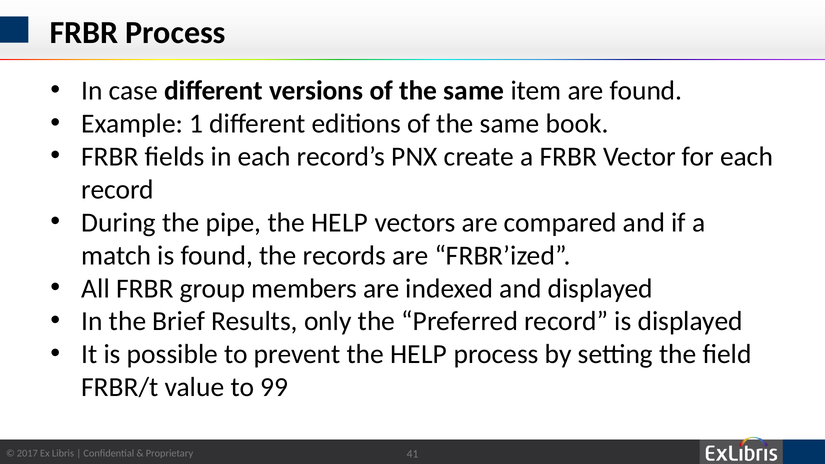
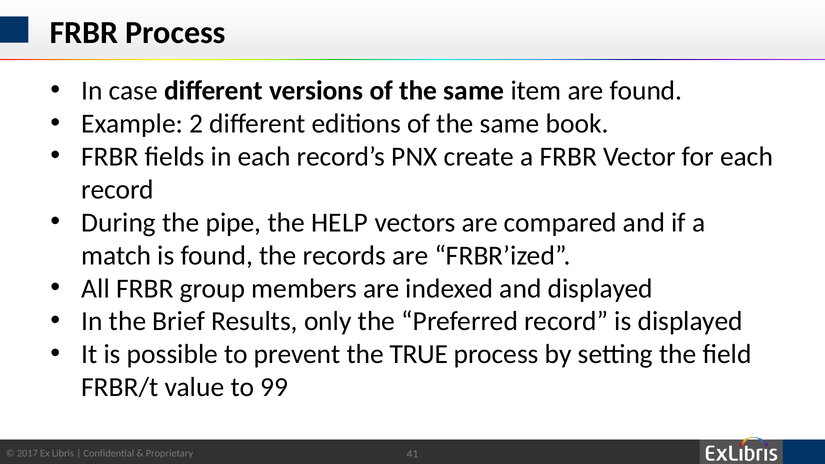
1: 1 -> 2 (196, 123)
prevent the HELP: HELP -> TRUE (419, 354)
